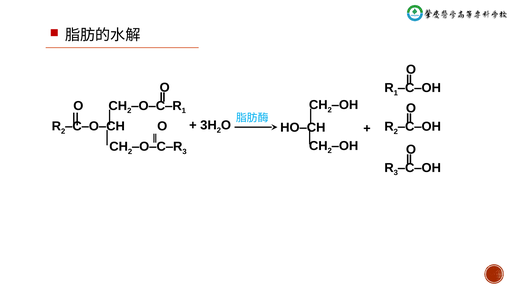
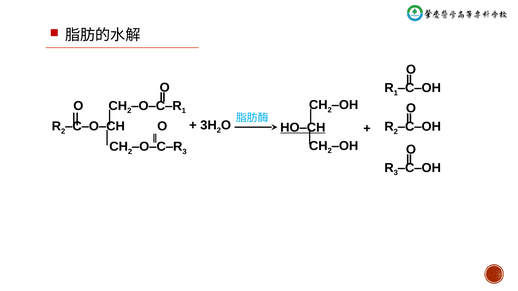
HO‒CH underline: none -> present (303, 128)
